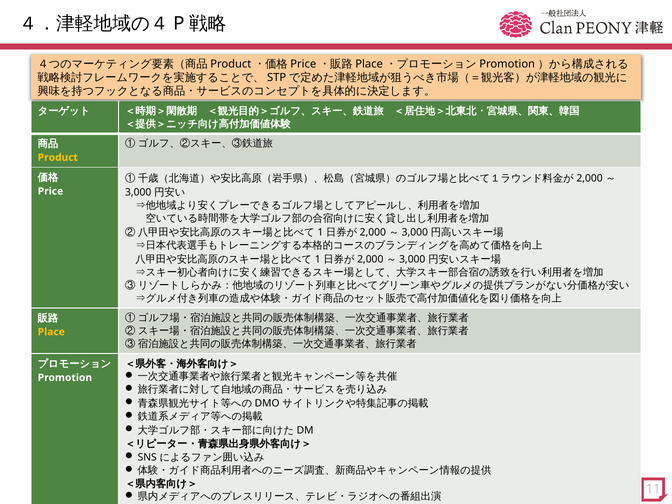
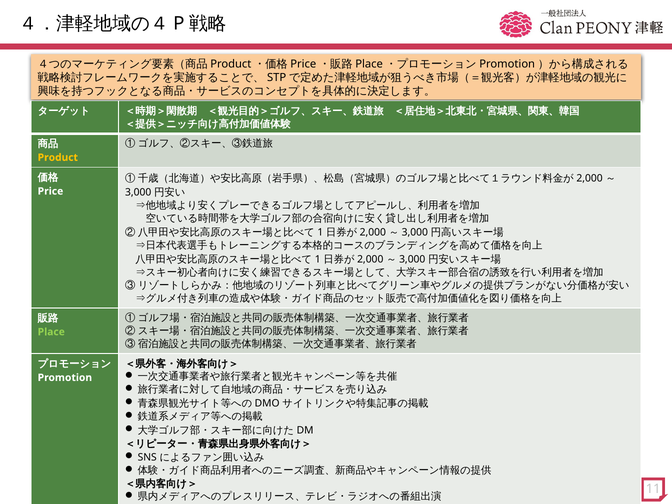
Place colour: yellow -> light green (51, 332)
